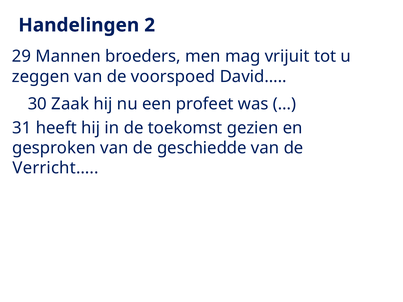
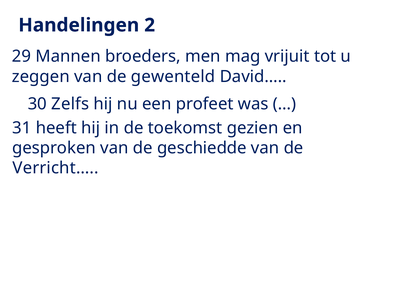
voorspoed: voorspoed -> gewenteld (173, 77)
Zaak: Zaak -> Zelfs (70, 104)
